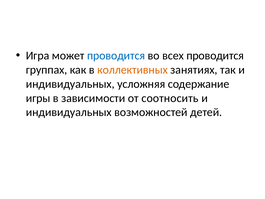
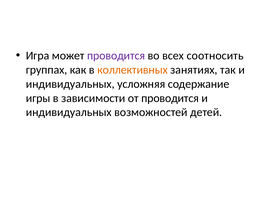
проводится colour: blue -> purple (116, 56)
всех проводится: проводится -> соотносить (215, 56)
от соотносить: соотносить -> проводится (170, 98)
